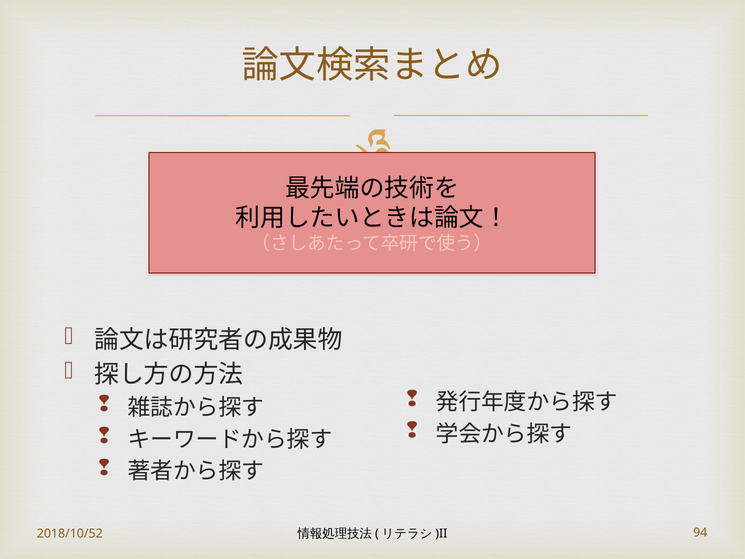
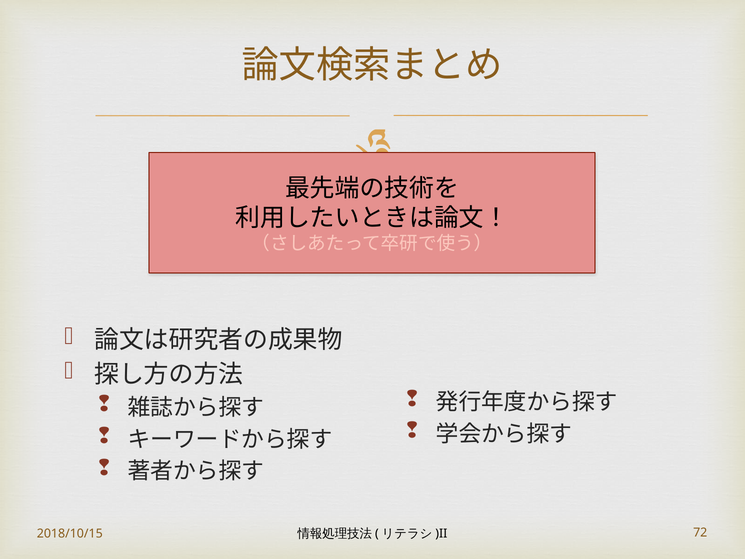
2018/10/52: 2018/10/52 -> 2018/10/15 (70, 533)
94: 94 -> 72 (700, 532)
